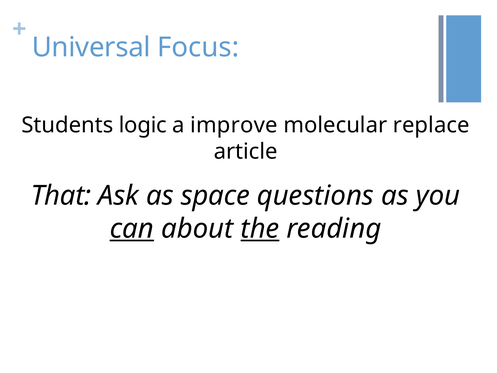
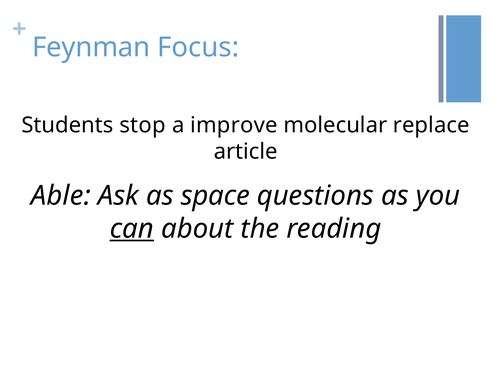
Universal: Universal -> Feynman (91, 47)
logic: logic -> stop (143, 125)
That: That -> Able (61, 196)
the underline: present -> none (260, 229)
